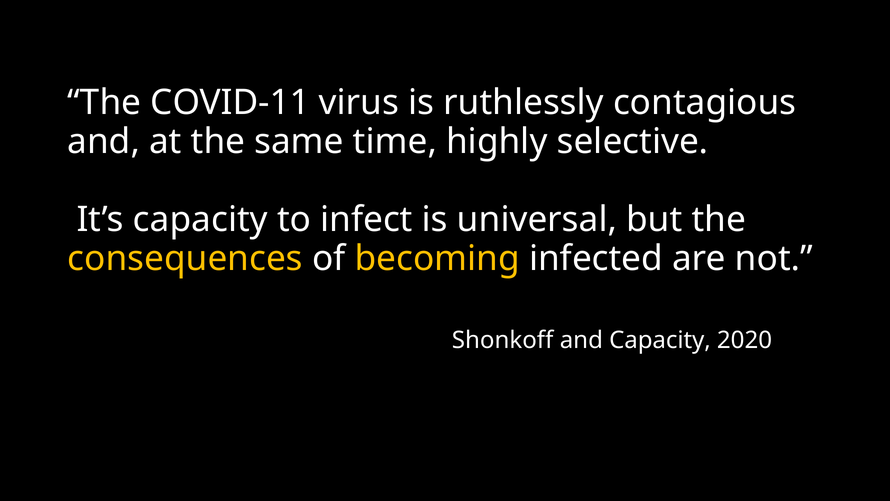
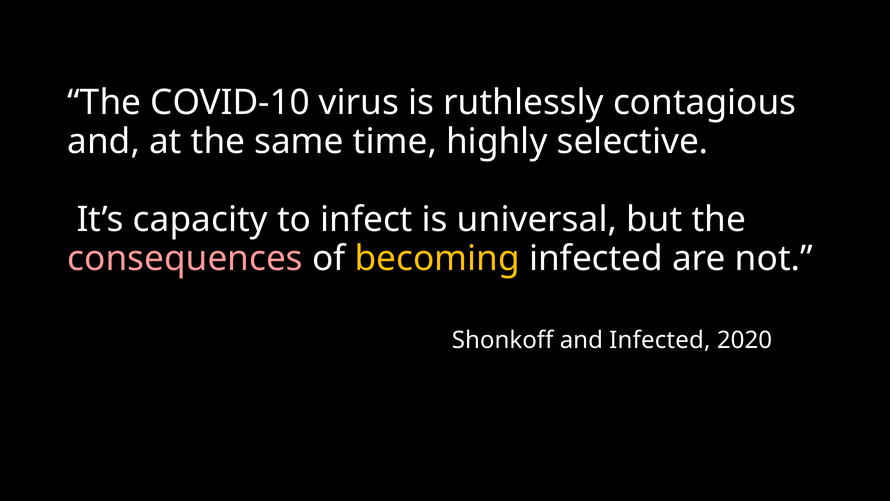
COVID-11: COVID-11 -> COVID-10 (230, 103)
consequences colour: yellow -> pink (185, 258)
and Capacity: Capacity -> Infected (660, 340)
